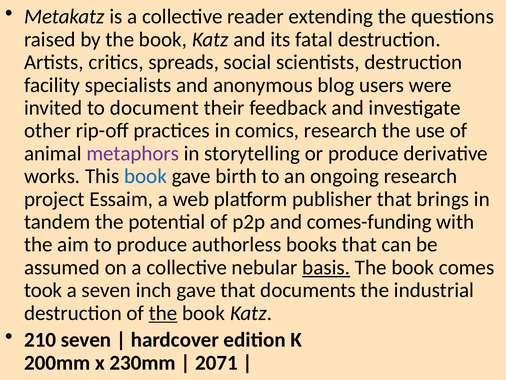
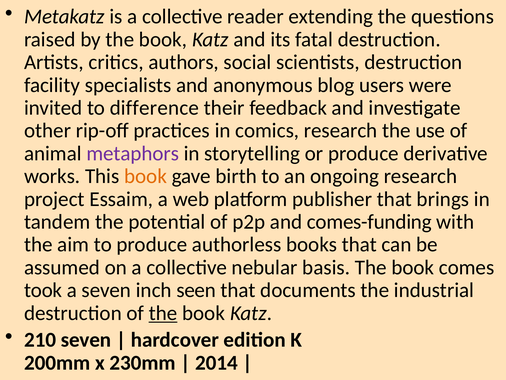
spreads: spreads -> authors (184, 62)
document: document -> difference (154, 108)
book colour: blue -> orange (146, 176)
basis underline: present -> none (326, 267)
inch gave: gave -> seen (196, 290)
2071: 2071 -> 2014 (217, 362)
